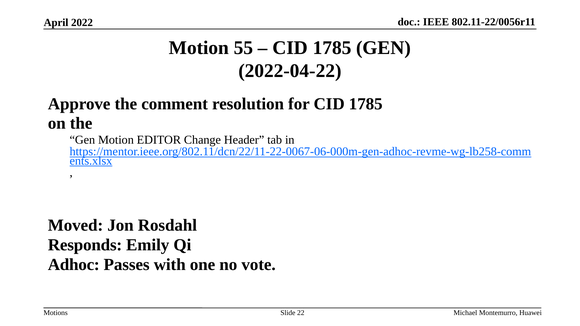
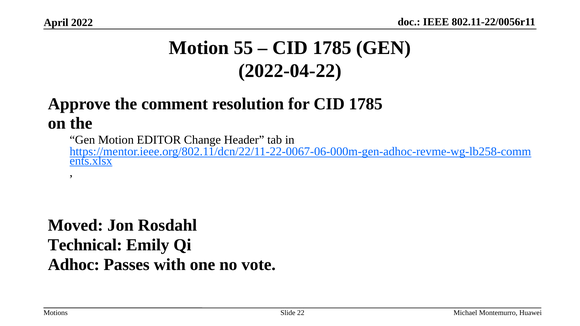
Responds: Responds -> Technical (85, 245)
